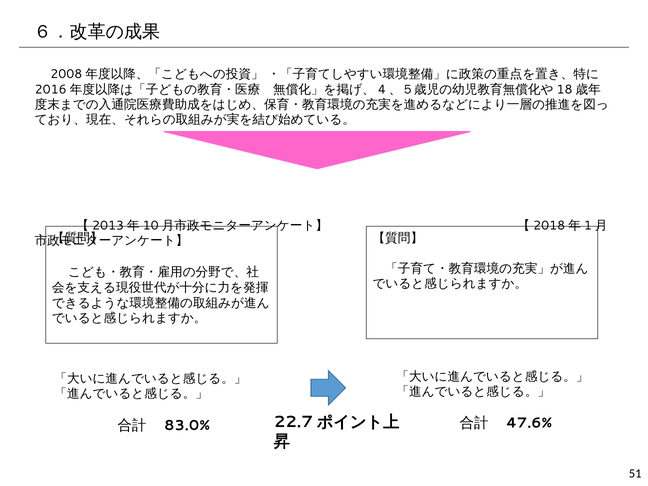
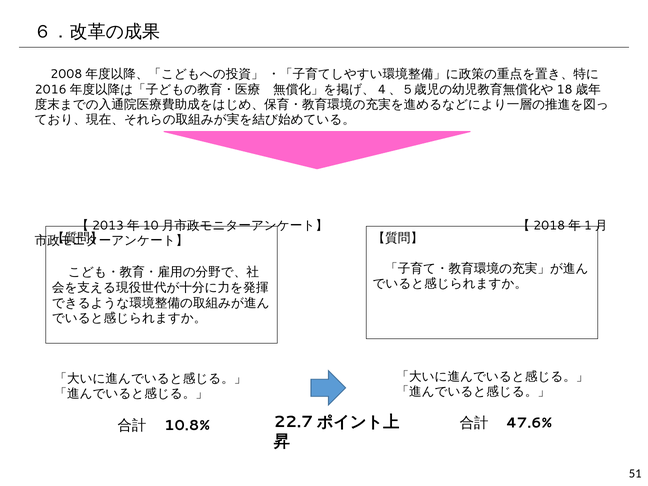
83.0%: 83.0% -> 10.8% (187, 425)
